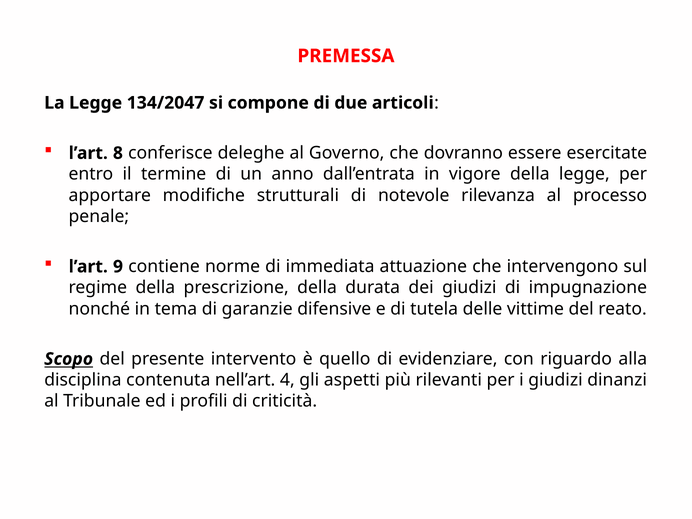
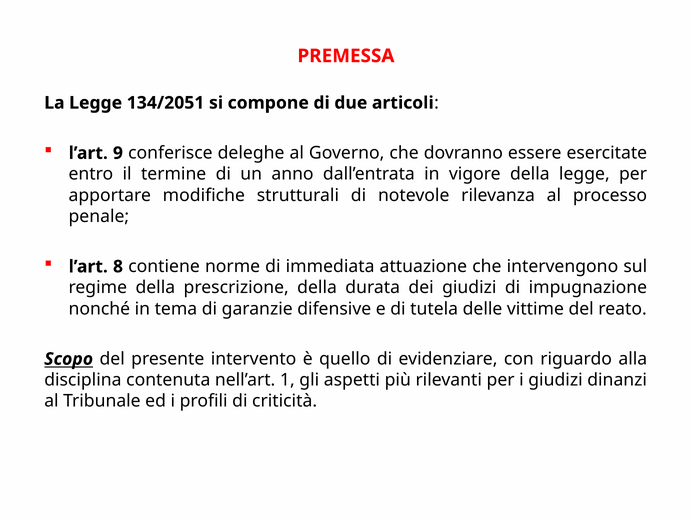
134/2047: 134/2047 -> 134/2051 (166, 103)
8: 8 -> 9 (118, 153)
9: 9 -> 8 (118, 267)
4: 4 -> 1 (287, 380)
